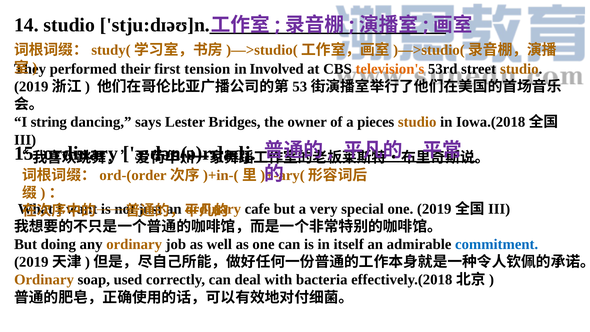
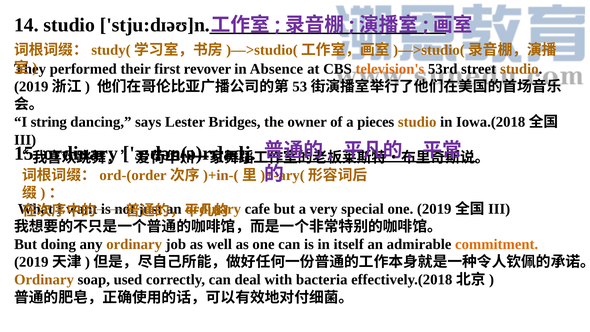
tension: tension -> revover (207, 69)
Involved: Involved -> Absence (276, 69)
commitment colour: blue -> orange (497, 244)
